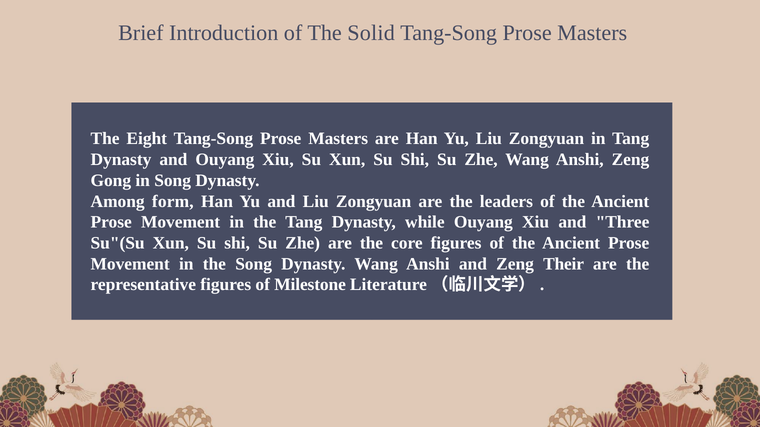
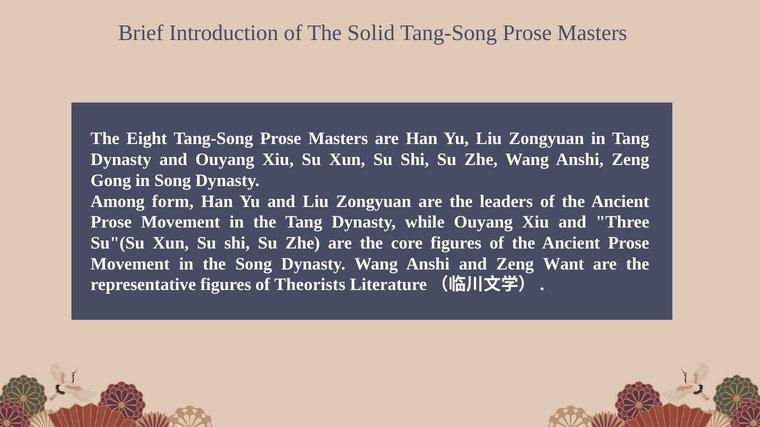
Their: Their -> Want (564, 264)
Milestone: Milestone -> Theorists (310, 285)
